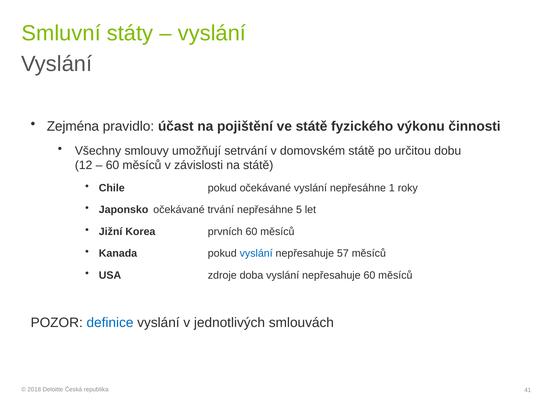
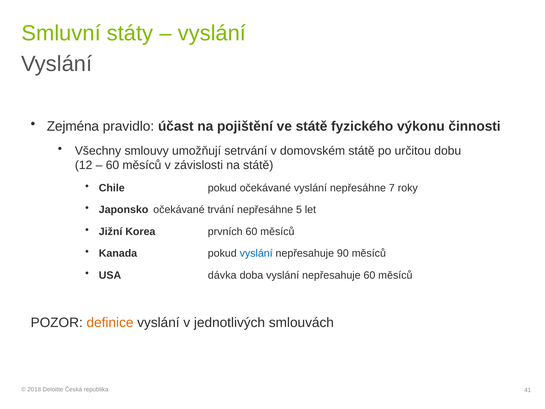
1: 1 -> 7 (392, 188)
57: 57 -> 90 (343, 253)
zdroje: zdroje -> dávka (222, 275)
definice colour: blue -> orange (110, 322)
